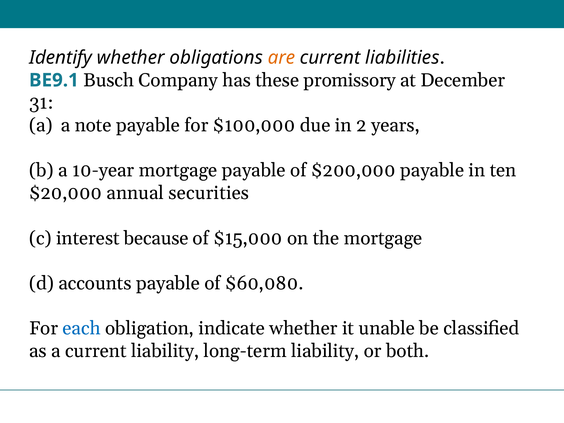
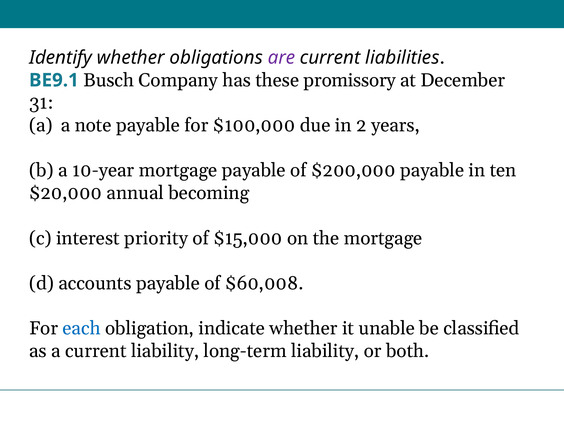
are colour: orange -> purple (281, 58)
securities: securities -> becoming (209, 193)
because: because -> priority (156, 238)
$60,080: $60,080 -> $60,008 (264, 283)
